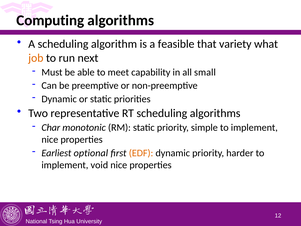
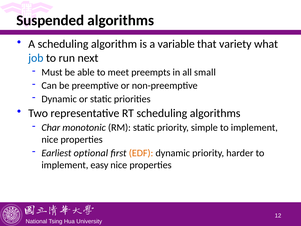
Computing: Computing -> Suspended (50, 20)
feasible: feasible -> variable (176, 44)
job colour: orange -> blue (36, 58)
capability: capability -> preempts (151, 72)
void: void -> easy (99, 165)
